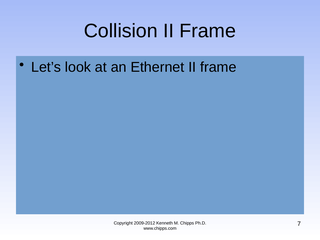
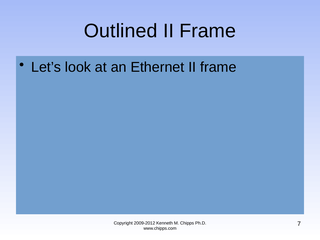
Collision: Collision -> Outlined (121, 31)
